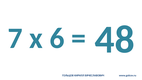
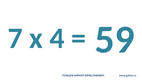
6: 6 -> 4 (57, 38)
48: 48 -> 59 (115, 40)
